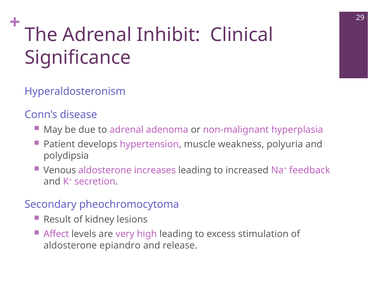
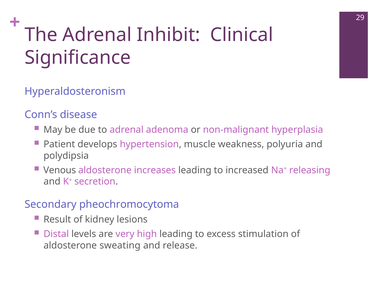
feedback: feedback -> releasing (310, 170)
Affect: Affect -> Distal (56, 234)
epiandro: epiandro -> sweating (120, 245)
